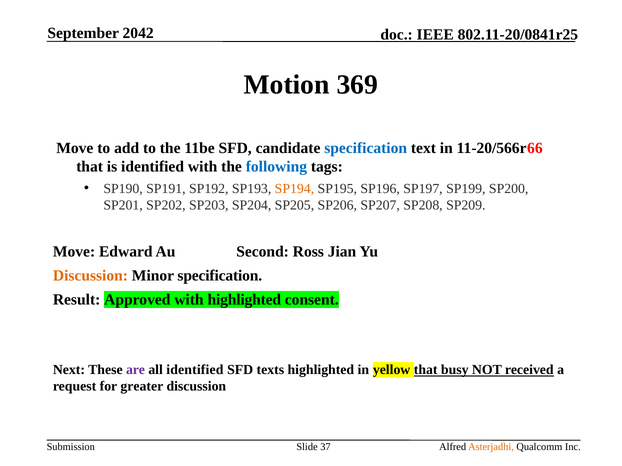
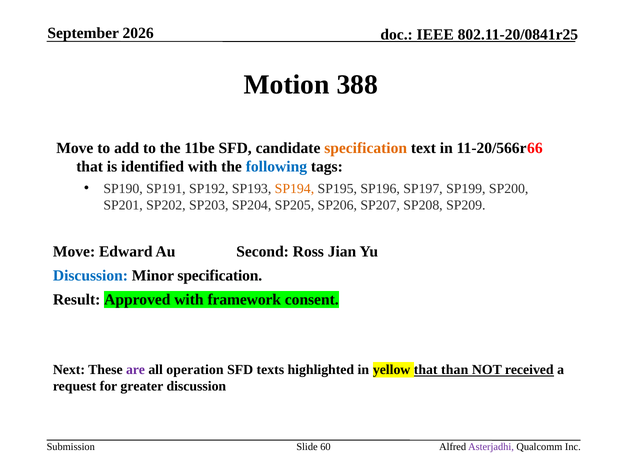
2042: 2042 -> 2026 (138, 33)
369: 369 -> 388 (357, 85)
specification colour: blue -> orange (366, 148)
Discussion colour: orange -> blue (90, 276)
with highlighted: highlighted -> framework (244, 300)
all identified: identified -> operation (195, 370)
busy: busy -> than (455, 370)
37: 37 -> 60 (325, 447)
Asterjadhi colour: orange -> purple (491, 447)
